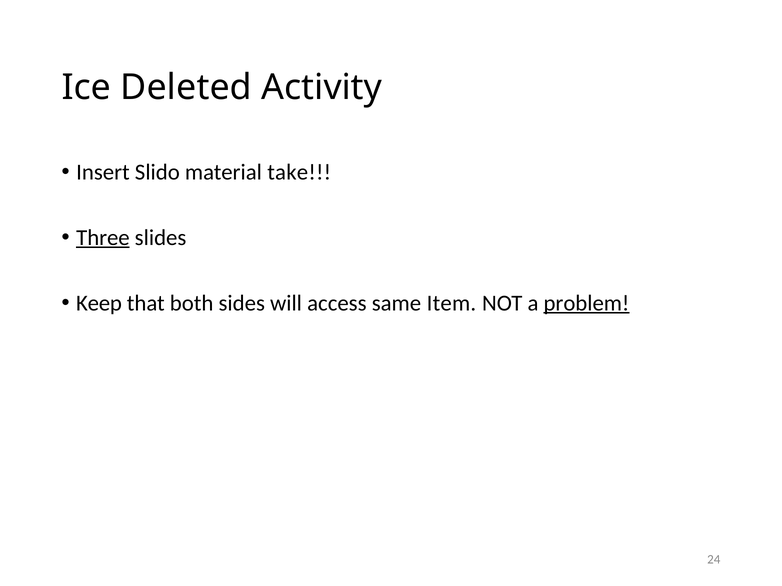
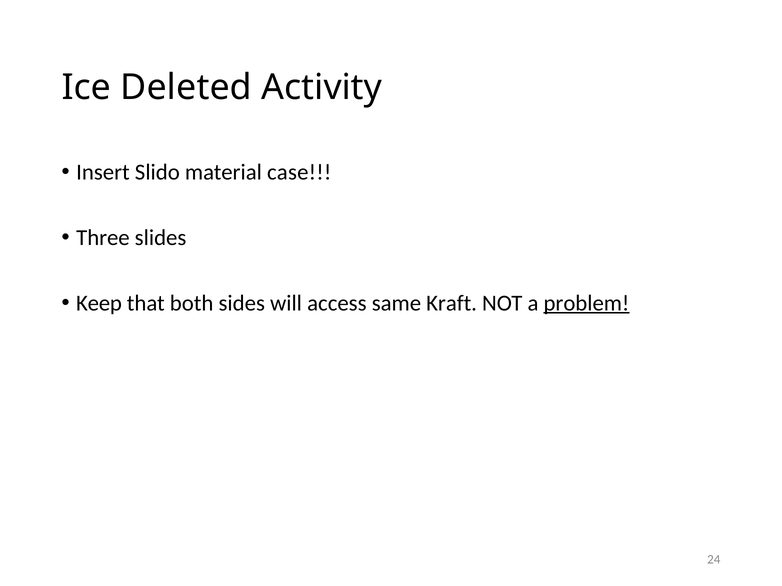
take: take -> case (299, 172)
Three underline: present -> none (103, 238)
Item: Item -> Kraft (452, 303)
